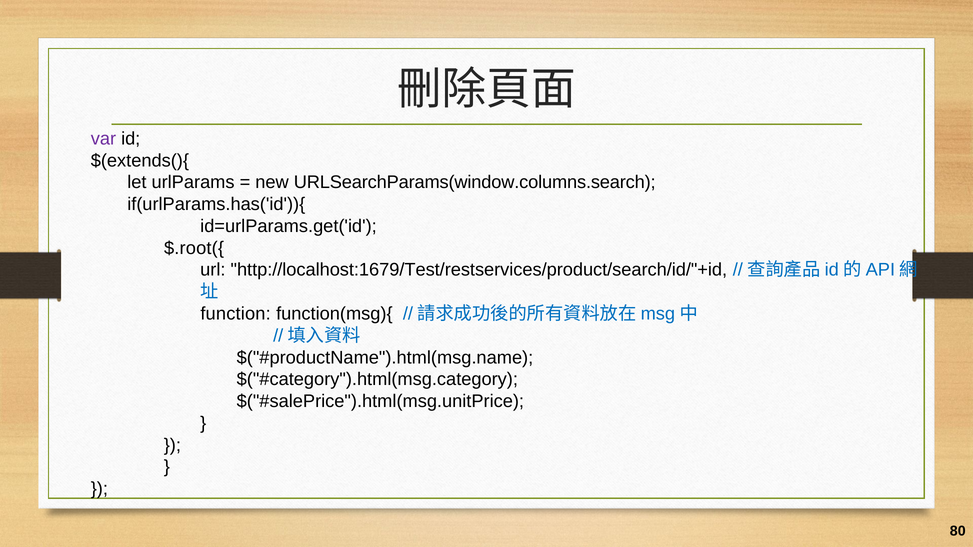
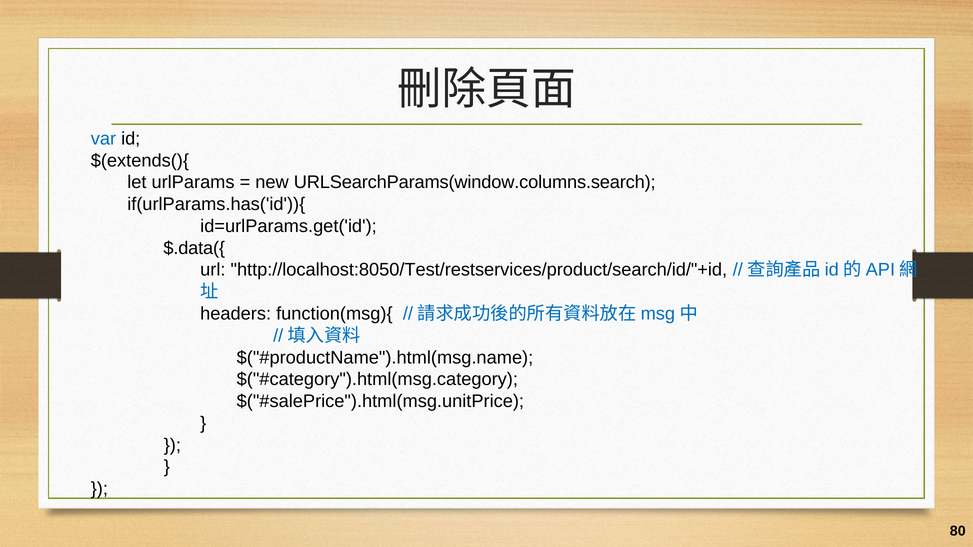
var colour: purple -> blue (103, 139)
$.root({: $.root({ -> $.data({ (194, 248)
http://localhost:1679/Test/restservices/product/search/id/"+id: http://localhost:1679/Test/restservices/product/search/id/"+id -> http://localhost:8050/Test/restservices/product/search/id/"+id (479, 270)
function: function -> headers (236, 314)
